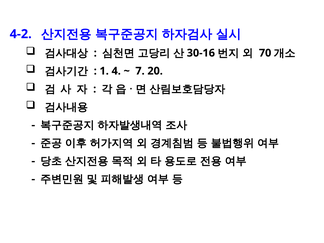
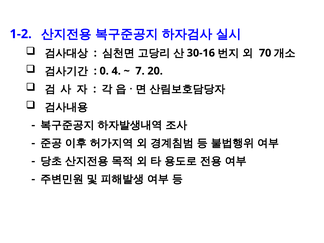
4-2: 4-2 -> 1-2 (21, 34)
1: 1 -> 0 (104, 71)
